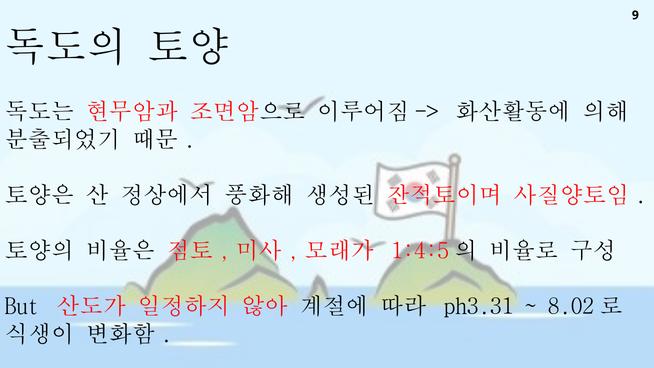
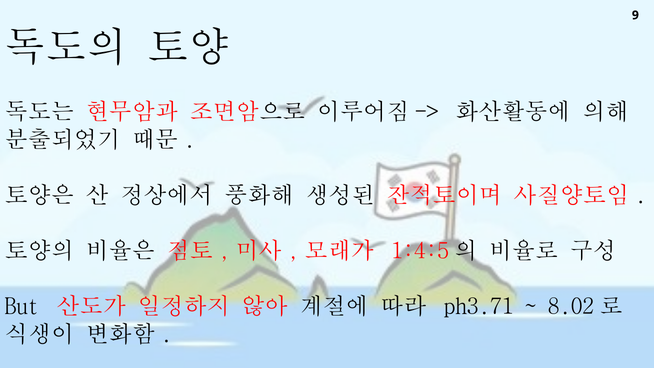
ph3.31: ph3.31 -> ph3.71 (479, 307)
